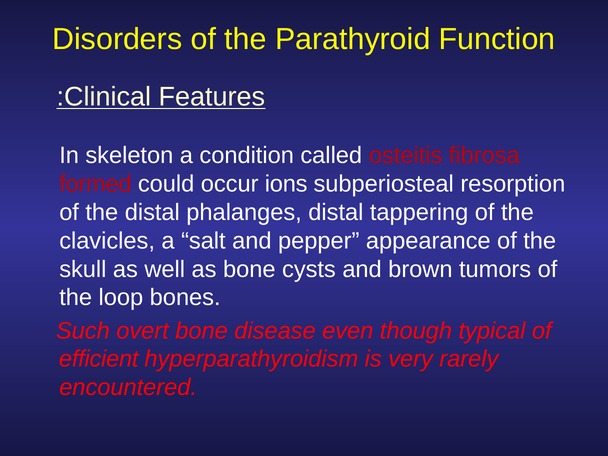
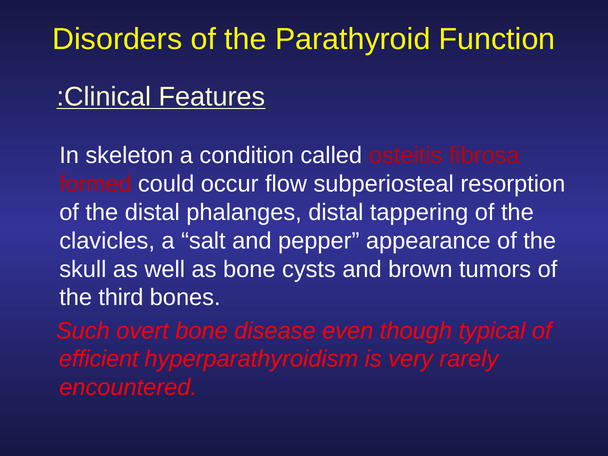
ions: ions -> flow (286, 184)
loop: loop -> third (121, 298)
